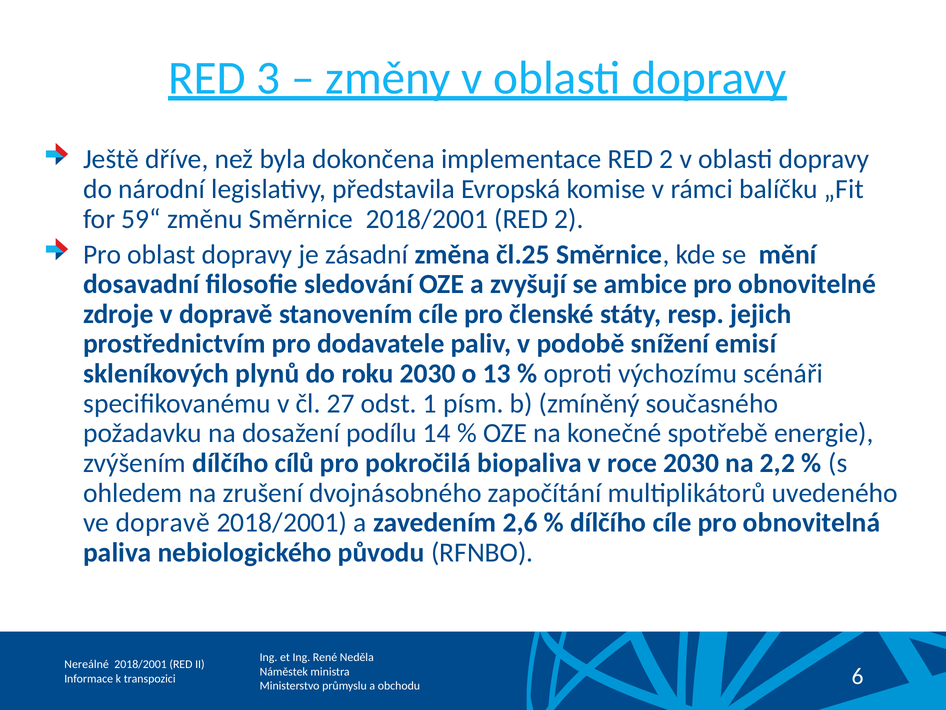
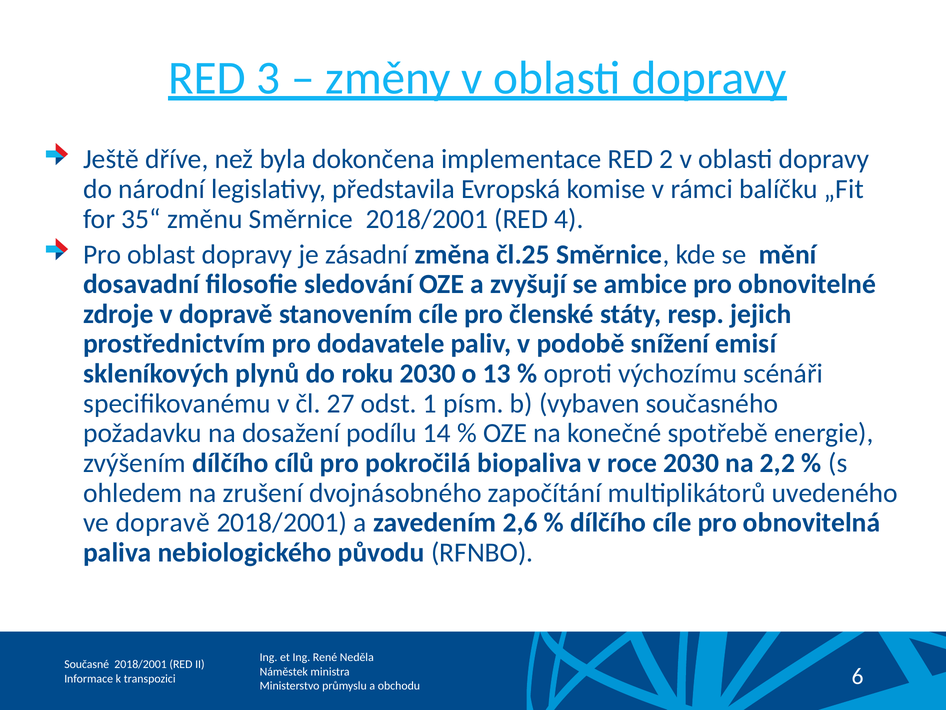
59“: 59“ -> 35“ (141, 219)
2018/2001 RED 2: 2 -> 4 (569, 219)
zmíněný: zmíněný -> vybaven (589, 403)
Nereálné: Nereálné -> Současné (87, 664)
